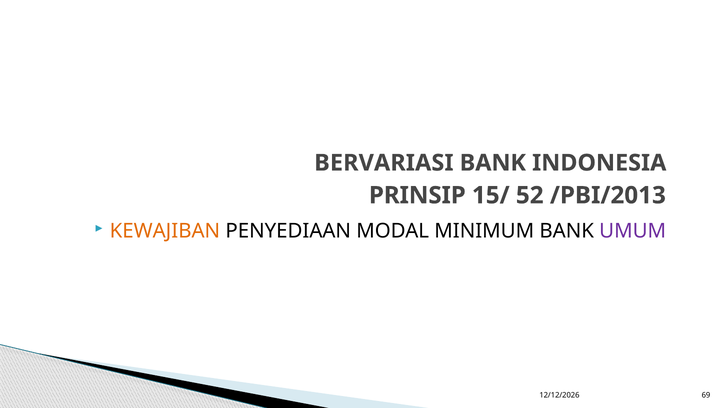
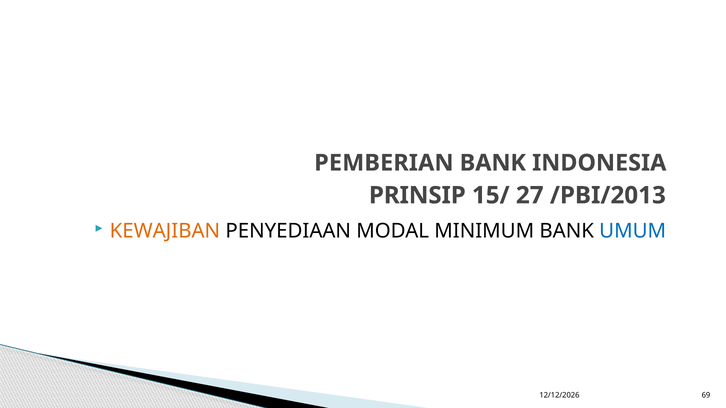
BERVARIASI: BERVARIASI -> PEMBERIAN (384, 163)
52: 52 -> 27 (530, 196)
UMUM colour: purple -> blue (633, 231)
